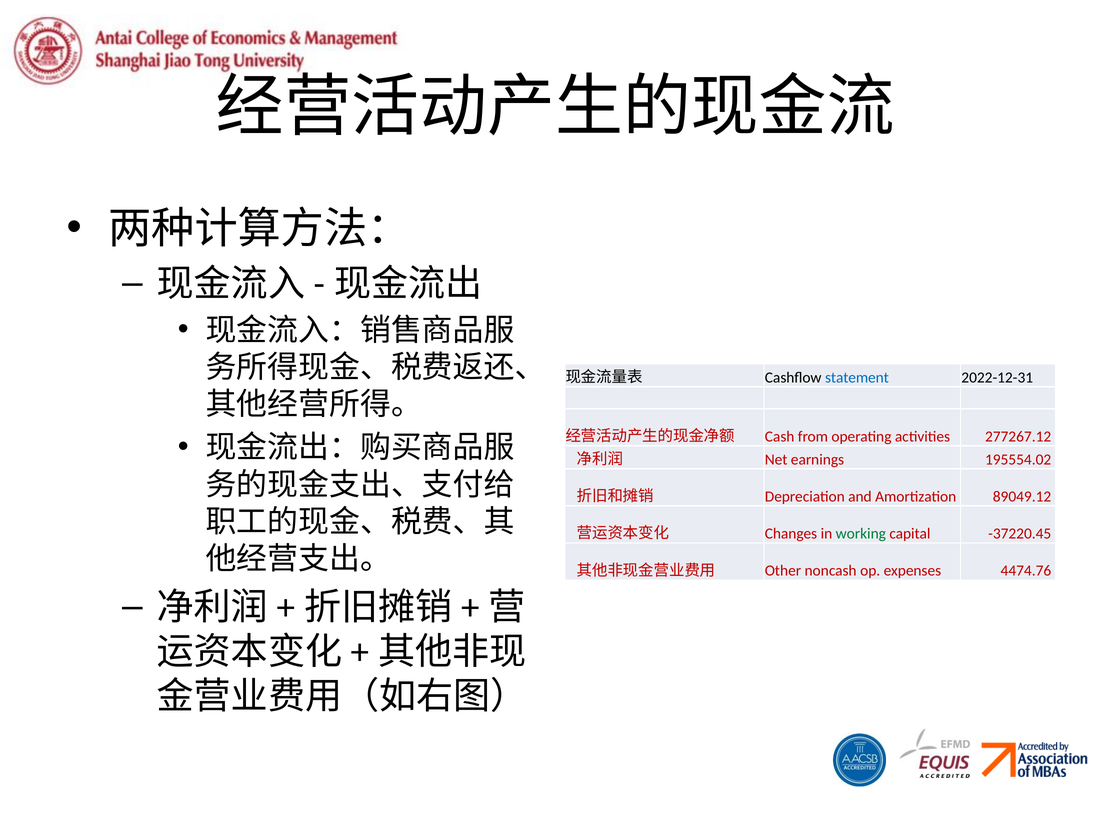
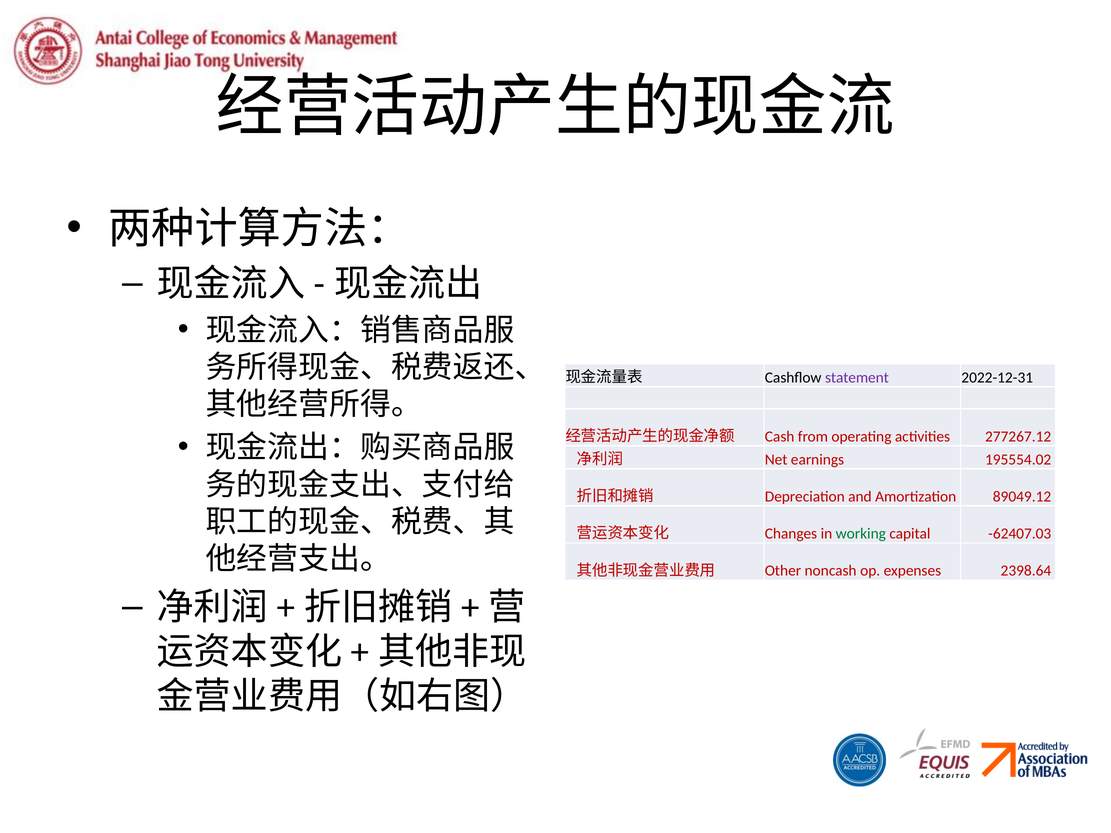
statement colour: blue -> purple (857, 378)
-37220.45: -37220.45 -> -62407.03 (1020, 534)
4474.76: 4474.76 -> 2398.64 (1026, 571)
